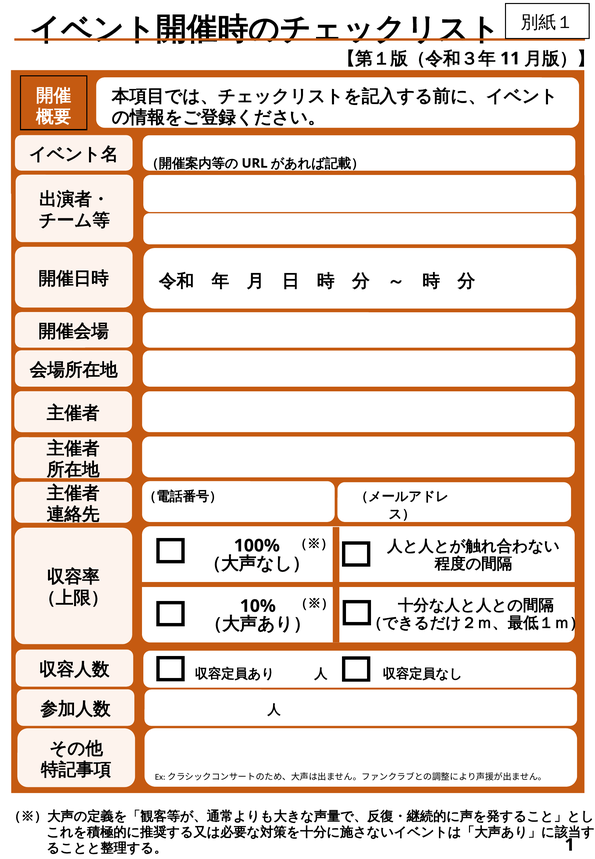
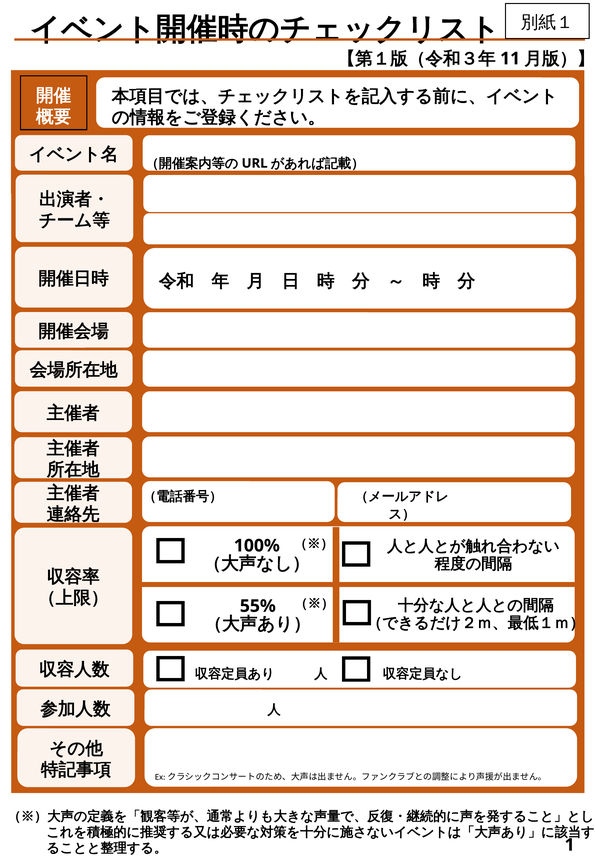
10%: 10% -> 55% (258, 606)
